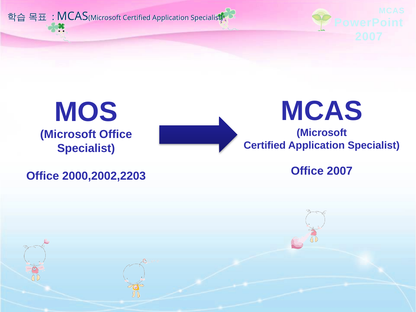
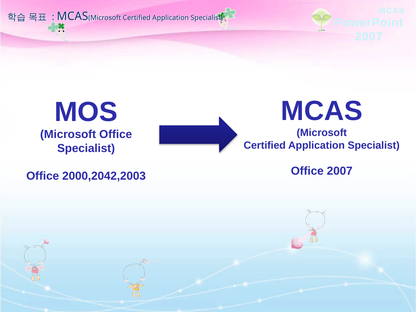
2000,2002,2203: 2000,2002,2203 -> 2000,2042,2003 (104, 176)
